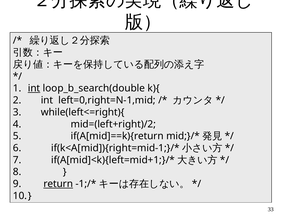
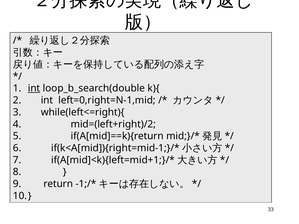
return underline: present -> none (58, 184)
